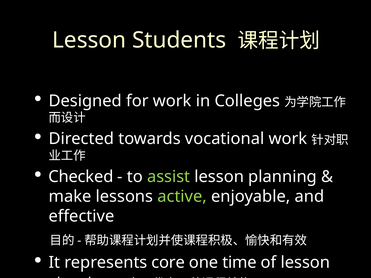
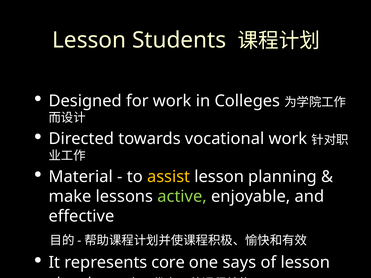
Checked: Checked -> Material (81, 177)
assist colour: light green -> yellow (169, 177)
time: time -> says (239, 263)
